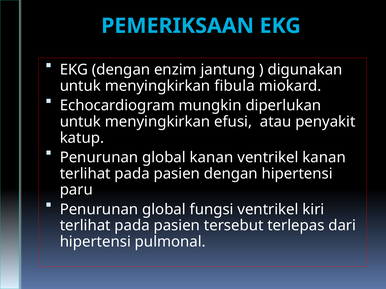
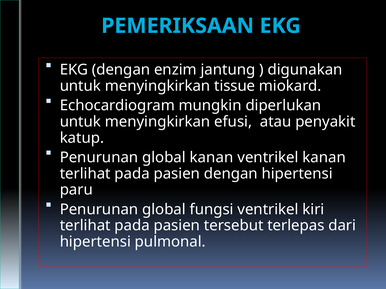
fibula: fibula -> tissue (235, 86)
